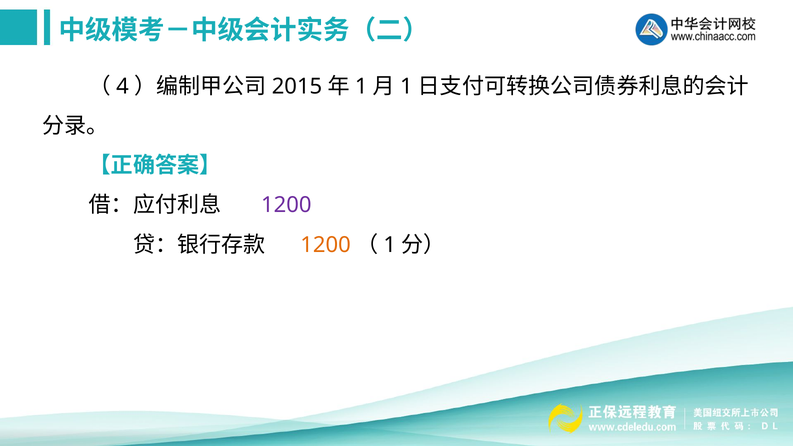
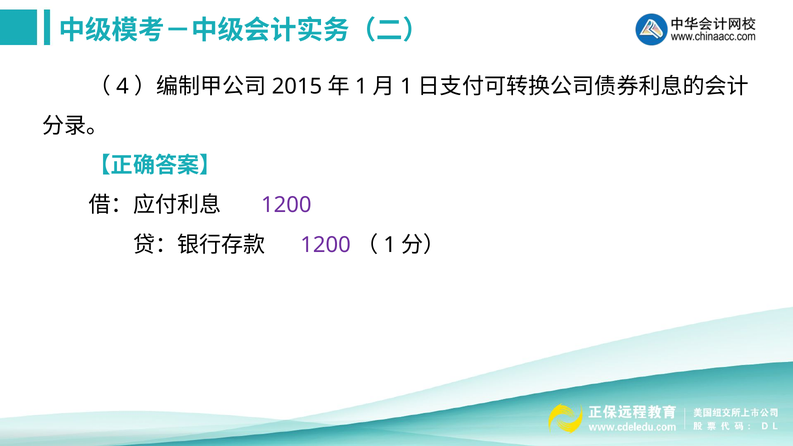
1200 colour: orange -> purple (326, 245)
